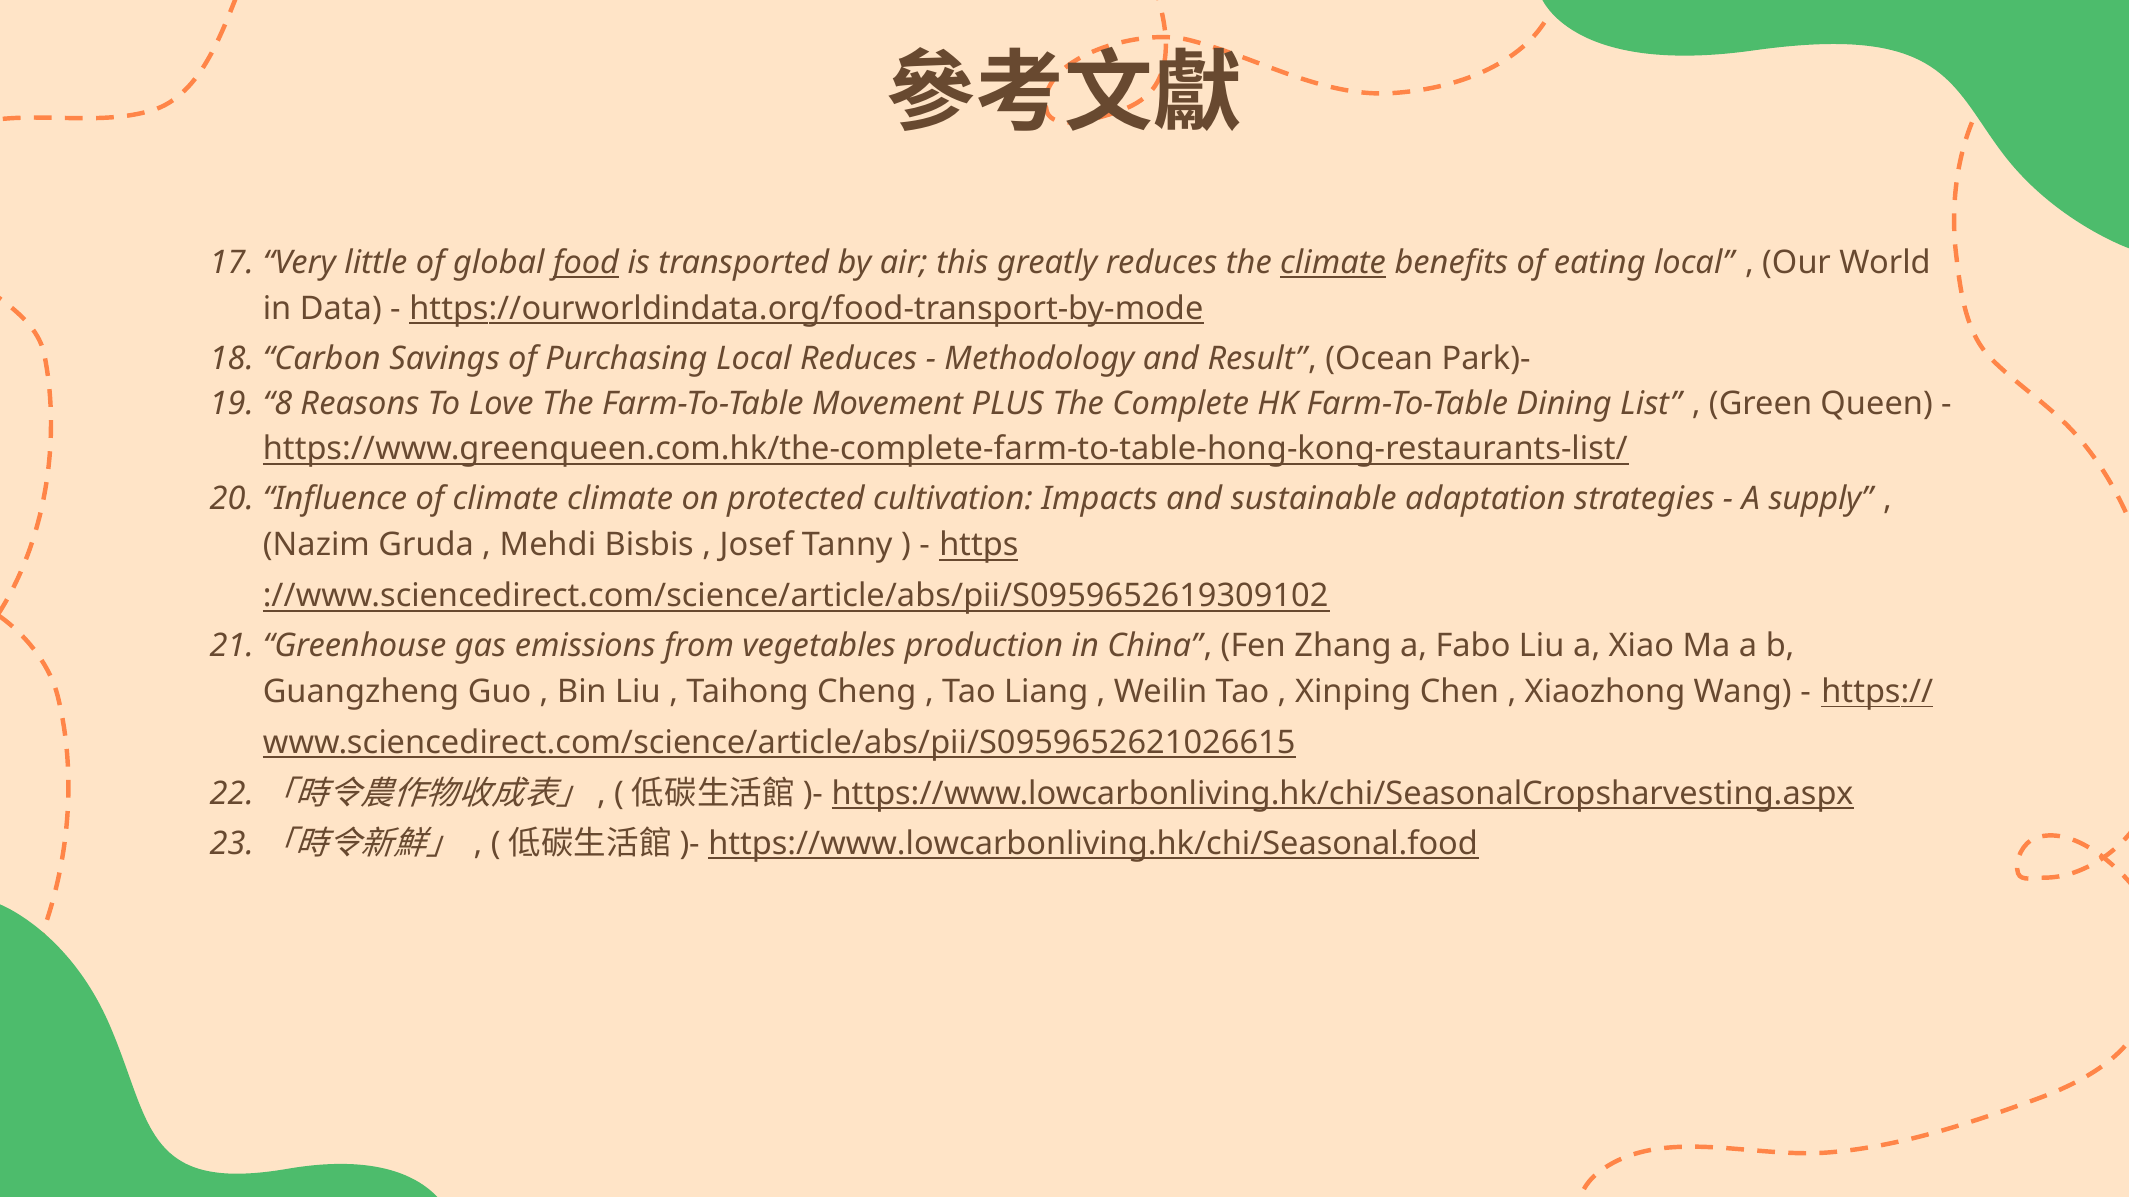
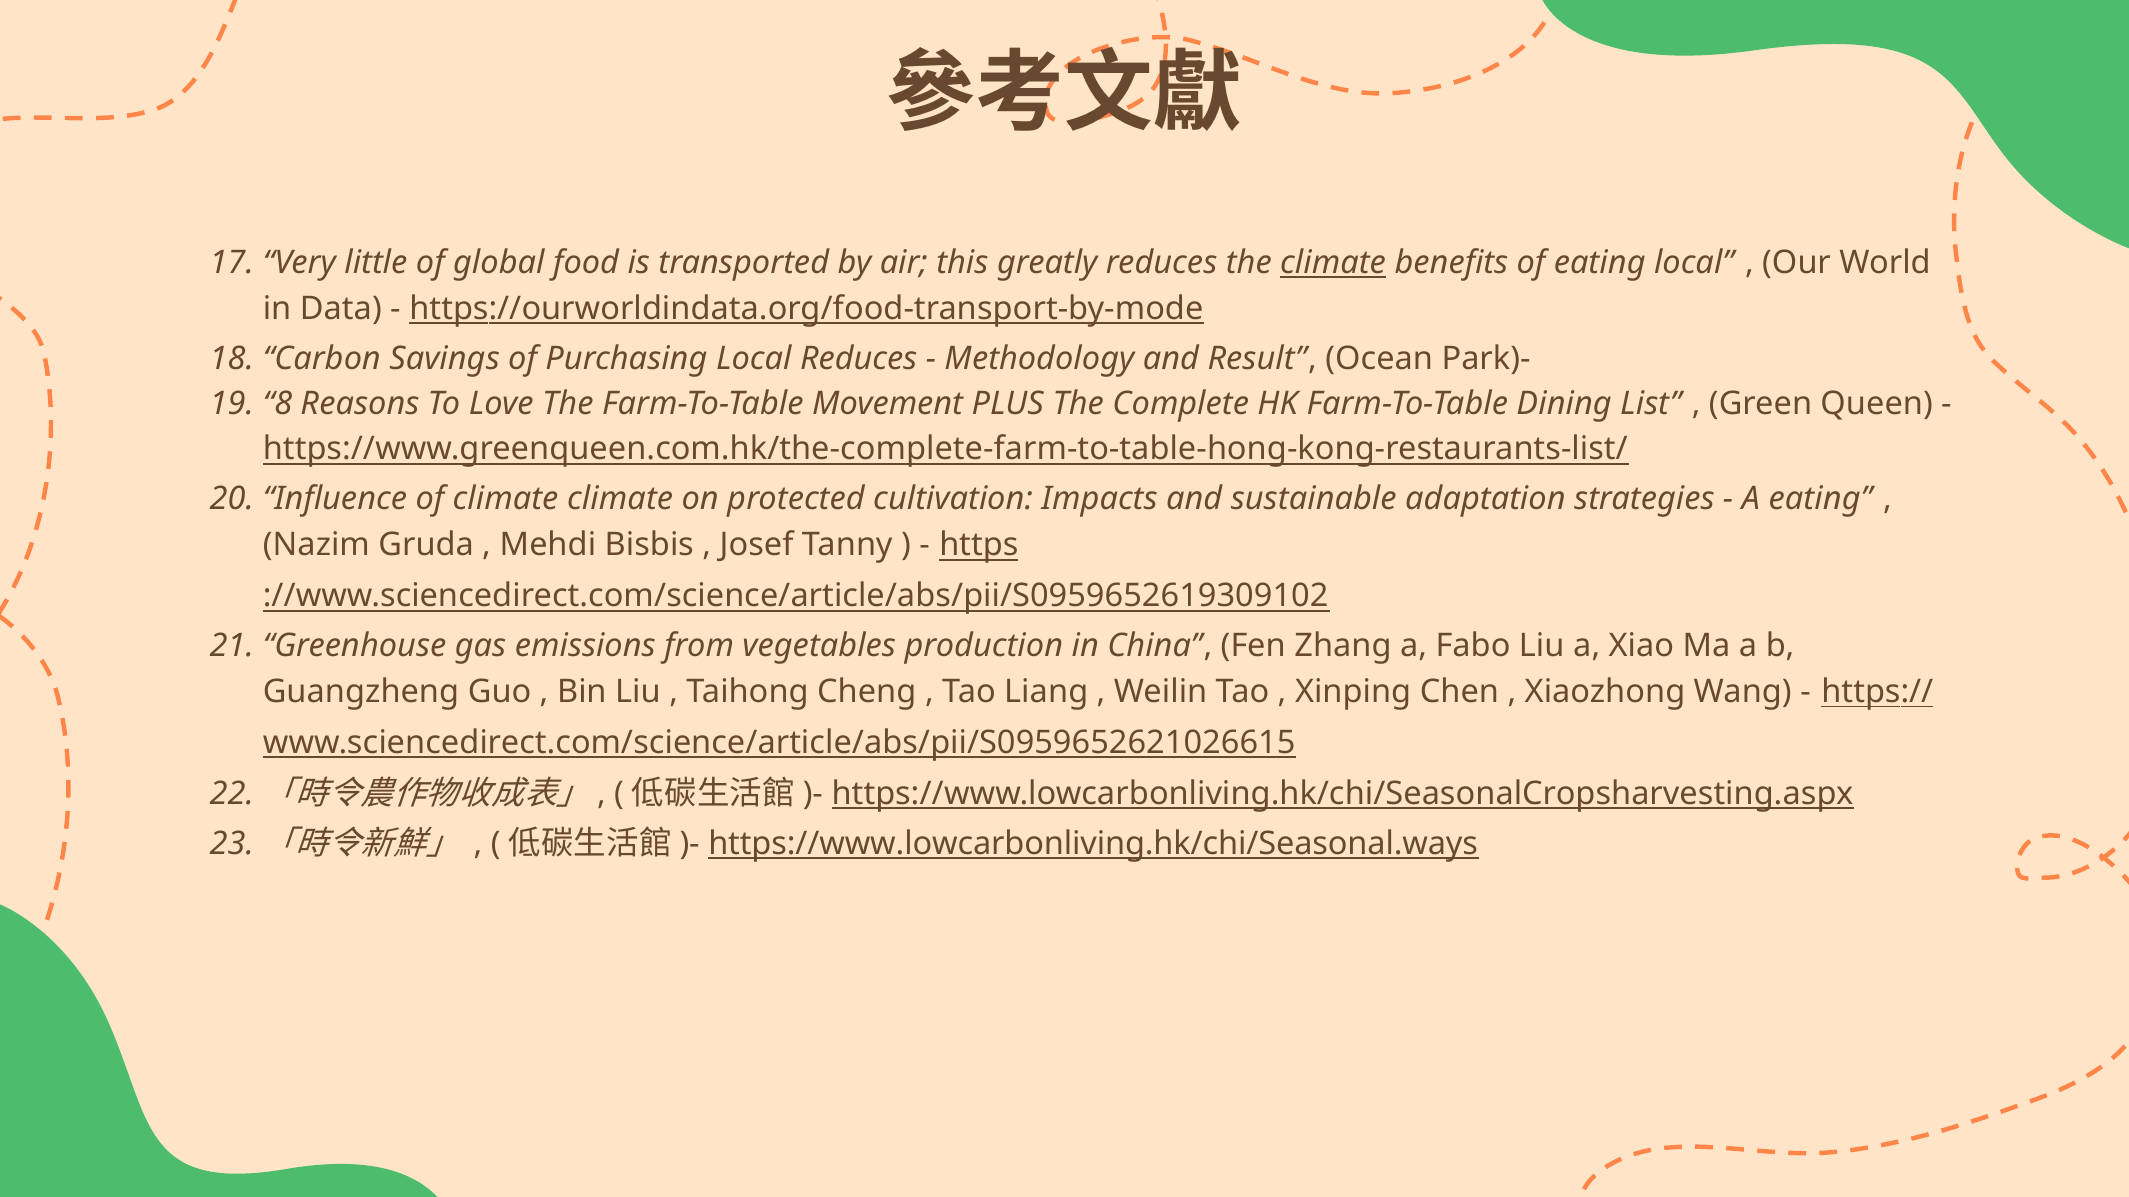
food underline: present -> none (586, 263)
A supply: supply -> eating (1820, 499)
https://www.lowcarbonliving.hk/chi/Seasonal.food: https://www.lowcarbonliving.hk/chi/Seasonal.food -> https://www.lowcarbonliving.hk/chi/Seasonal.ways (1093, 844)
